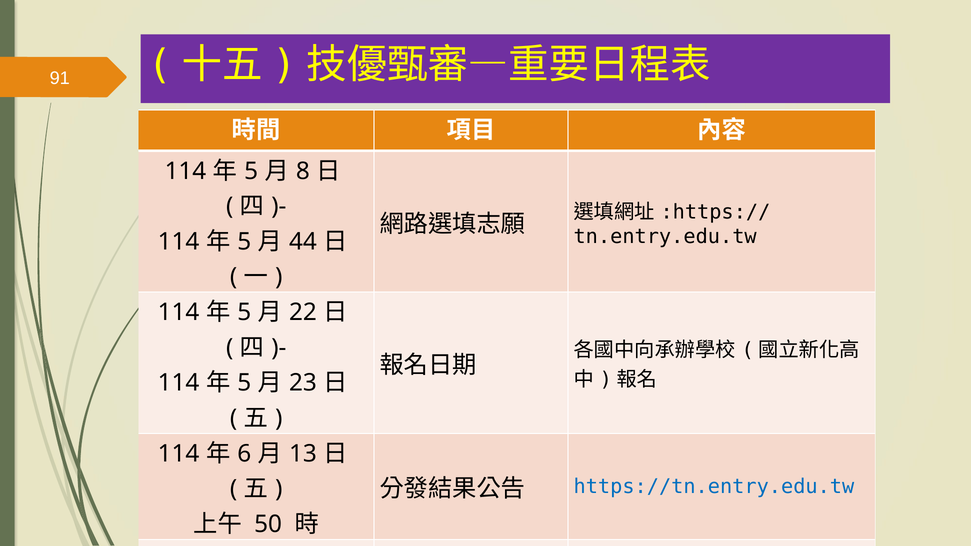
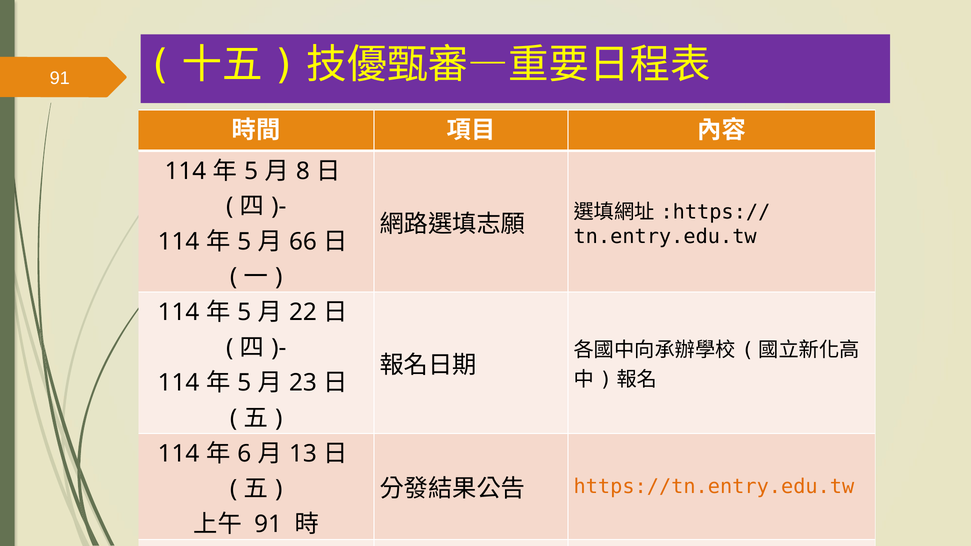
44: 44 -> 66 (303, 242)
https://tn.entry.edu.tw colour: blue -> orange (714, 487)
50: 50 -> 91 (268, 524)
